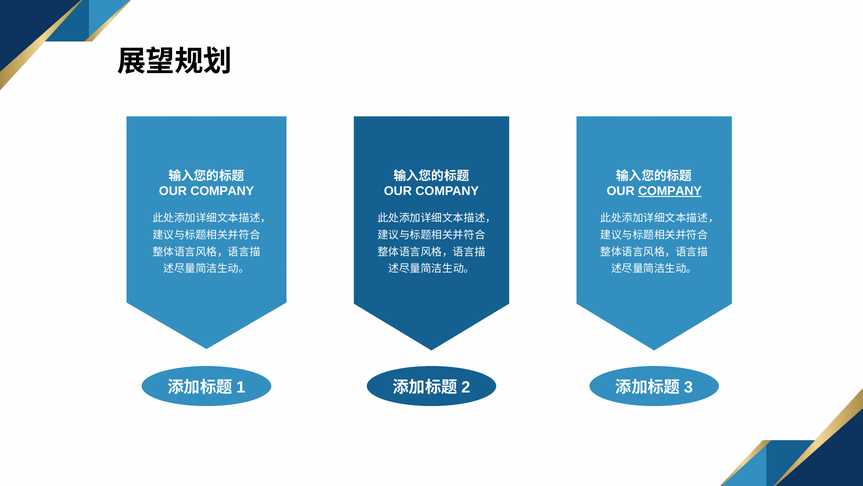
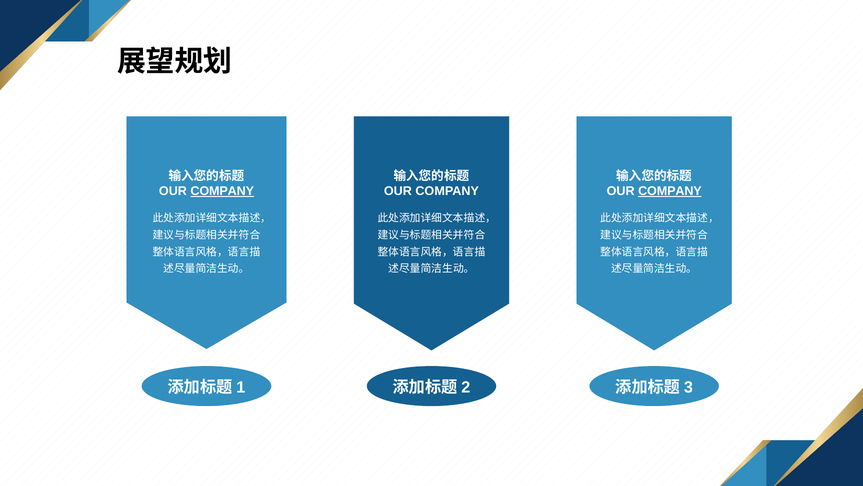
COMPANY underline: none -> present (222, 191)
